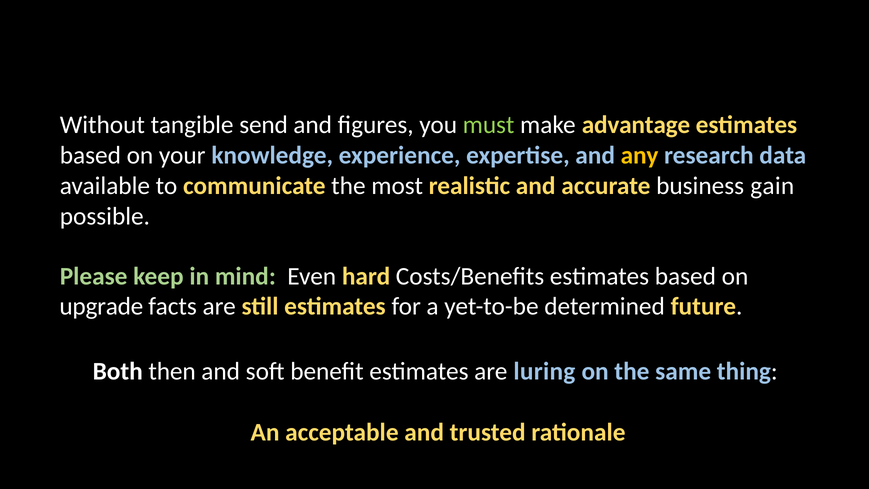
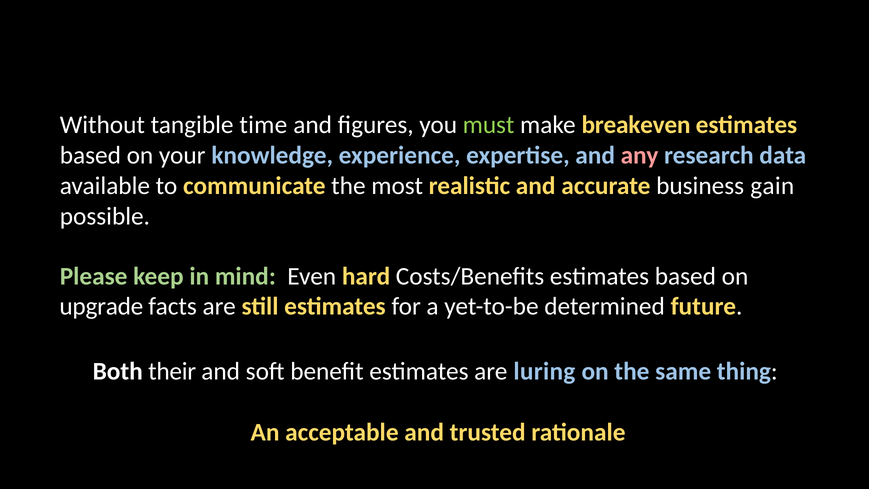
send: send -> time (263, 125)
advantage: advantage -> breakeven (636, 125)
any colour: yellow -> pink (640, 155)
then: then -> their (172, 371)
